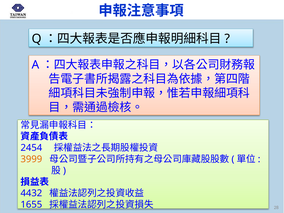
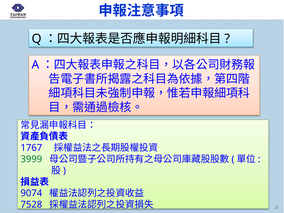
2454: 2454 -> 1767 (31, 148)
3999 colour: orange -> green (31, 159)
4432: 4432 -> 9074 (31, 193)
1655: 1655 -> 7528 (31, 205)
